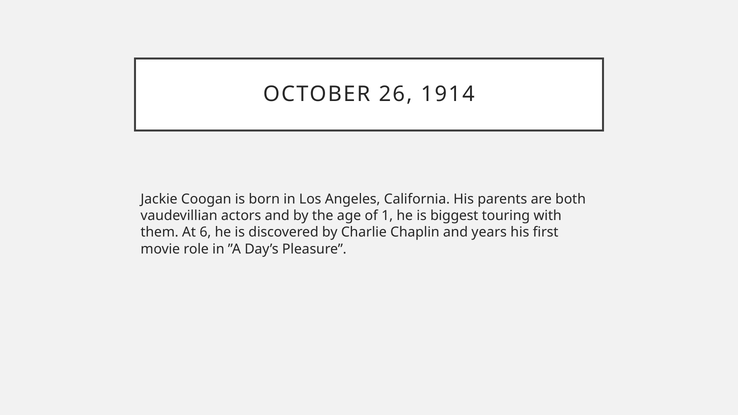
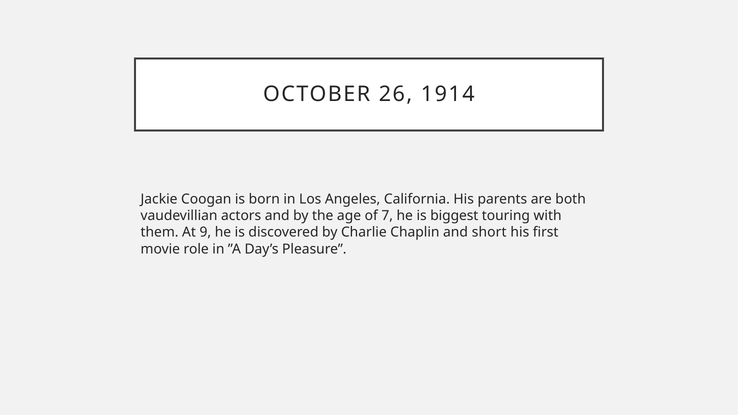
1: 1 -> 7 (387, 216)
6: 6 -> 9 (205, 232)
years: years -> short (489, 232)
